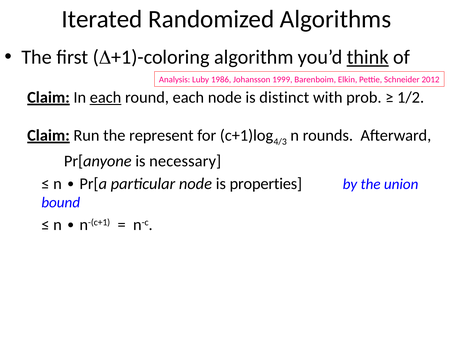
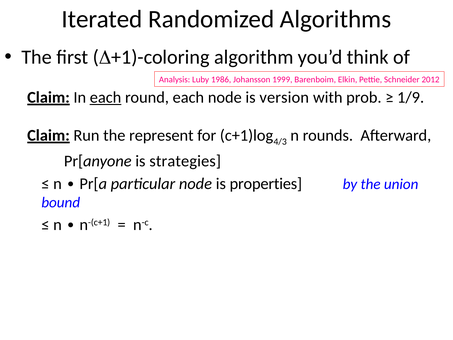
think underline: present -> none (368, 57)
distinct: distinct -> version (284, 97)
1/2: 1/2 -> 1/9 (411, 97)
necessary: necessary -> strategies (185, 161)
